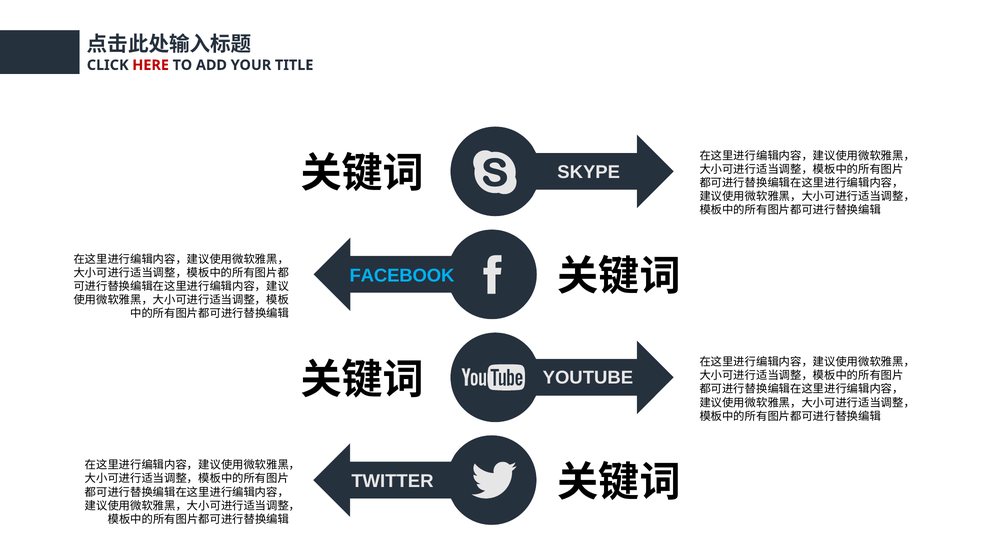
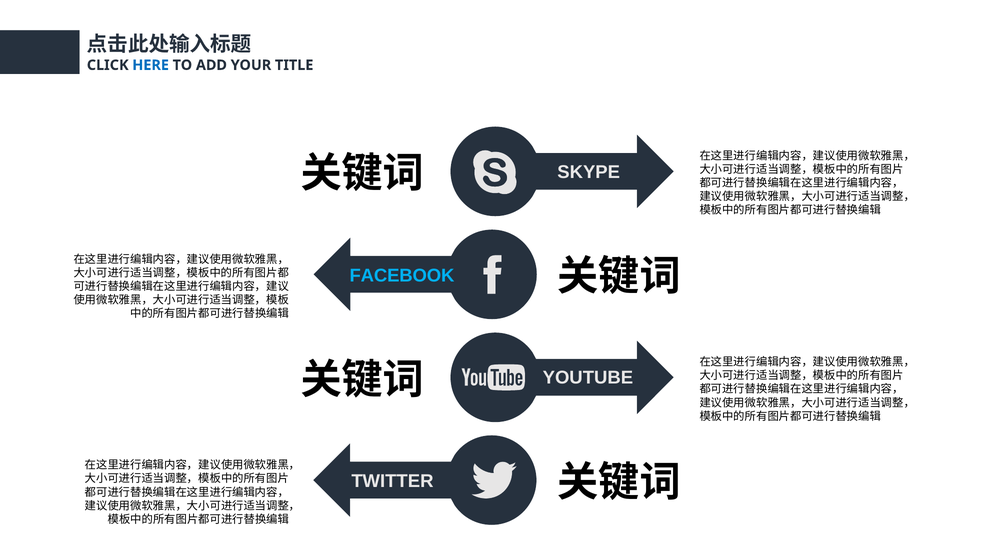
HERE colour: red -> blue (151, 65)
